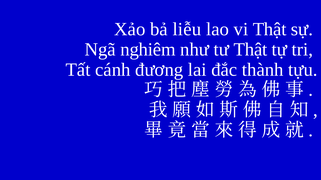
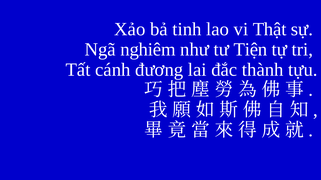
liễu: liễu -> tinh (187, 29)
tư Thật: Thật -> Tiện (250, 50)
